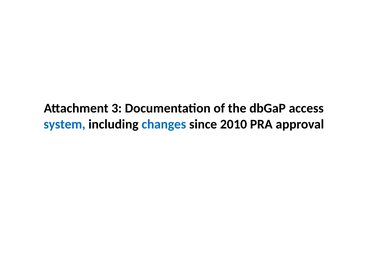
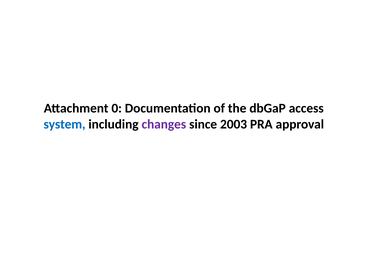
3: 3 -> 0 (117, 108)
changes colour: blue -> purple (164, 124)
2010: 2010 -> 2003 (234, 124)
